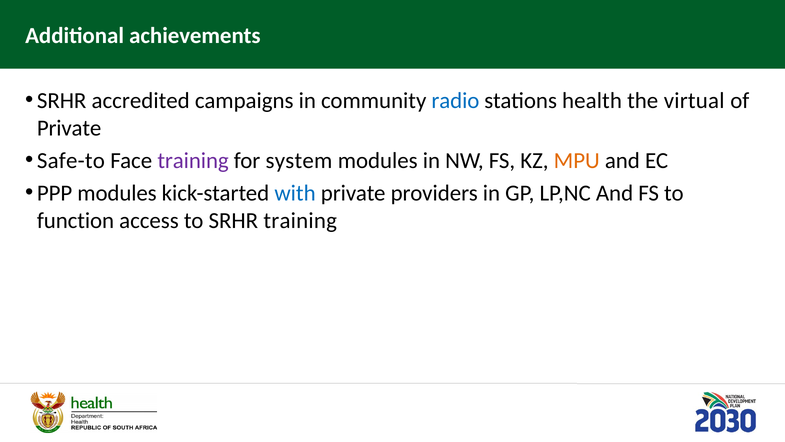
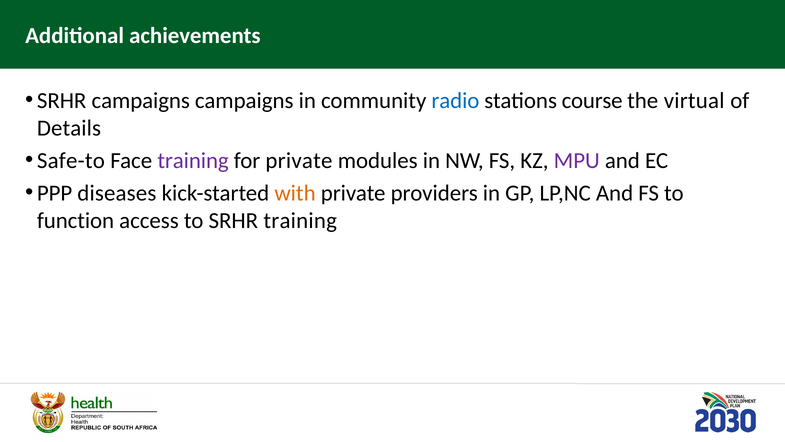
SRHR accredited: accredited -> campaigns (141, 101)
health: health -> course (592, 101)
Private: Private -> Details (69, 128)
for system: system -> private (299, 160)
MPU colour: orange -> purple (577, 160)
PPP modules: modules -> diseases (117, 193)
with colour: blue -> orange (295, 193)
